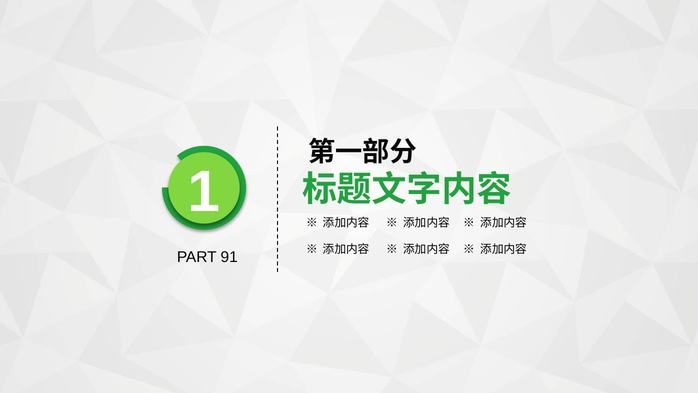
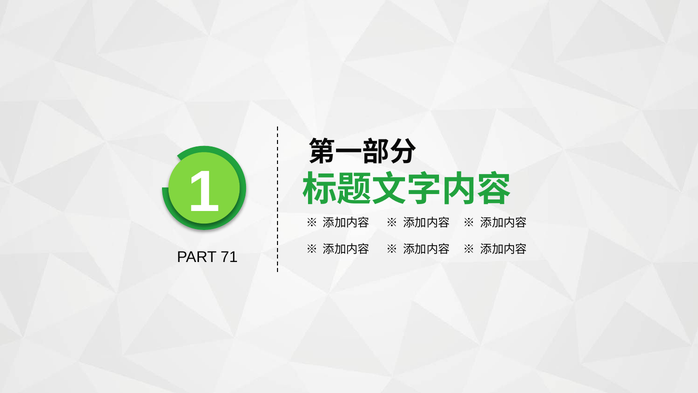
91: 91 -> 71 (229, 257)
